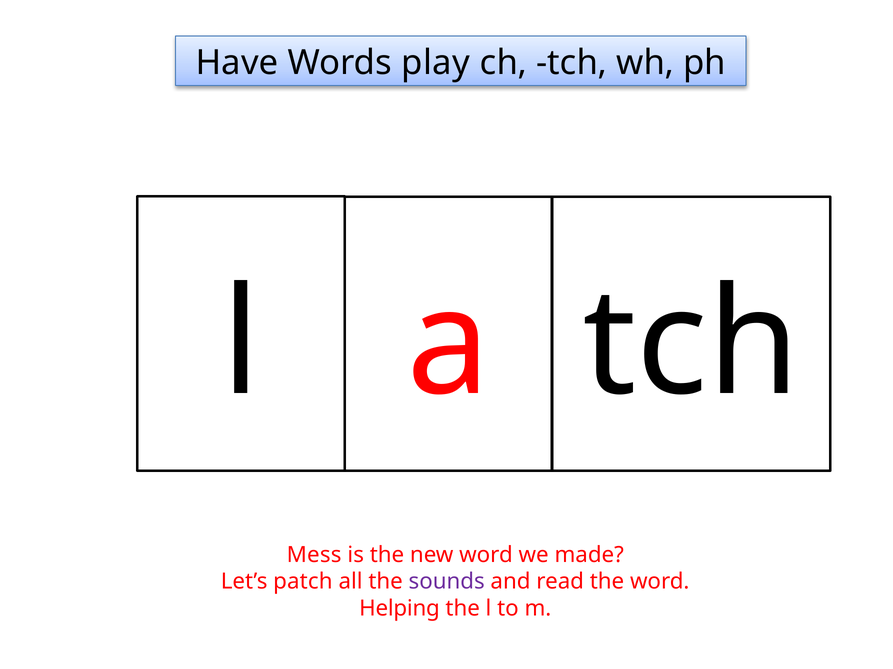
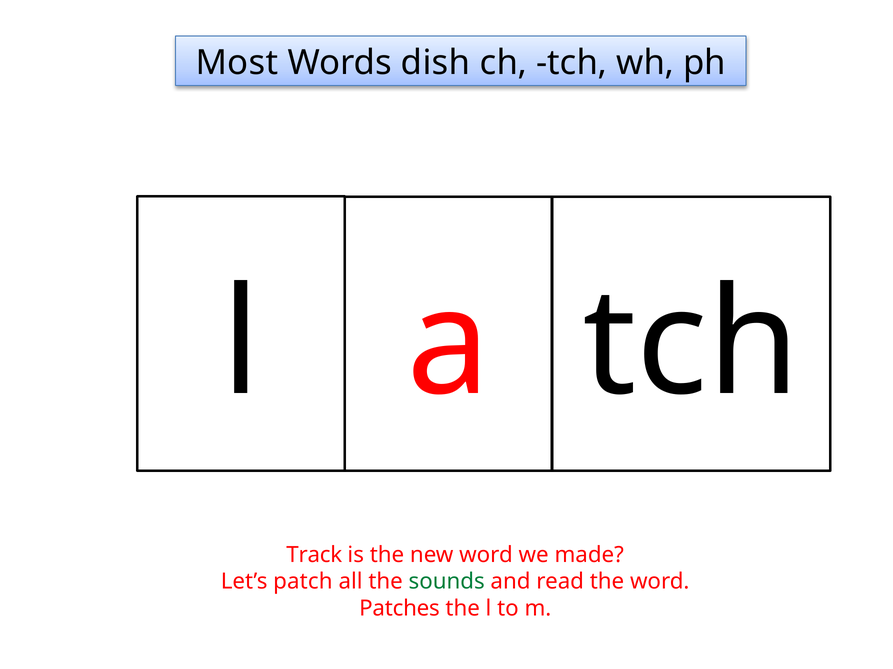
Have: Have -> Most (237, 63)
play: play -> dish (436, 63)
Mess: Mess -> Track (314, 555)
sounds colour: purple -> green (447, 582)
Helping: Helping -> Patches (400, 609)
